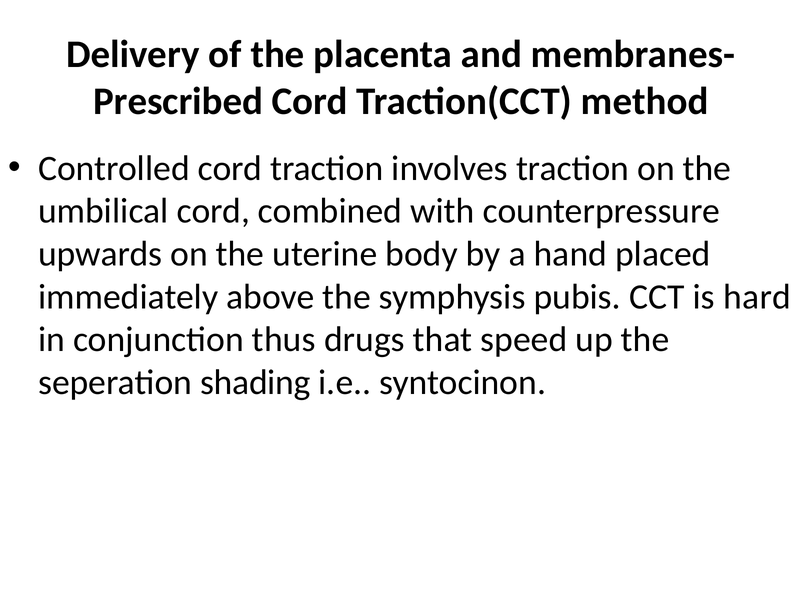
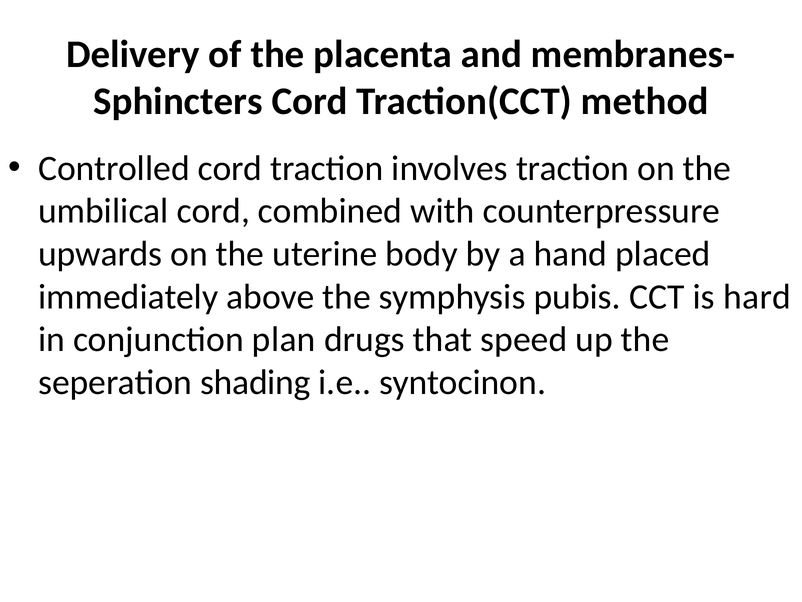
Prescribed: Prescribed -> Sphincters (178, 101)
thus: thus -> plan (284, 339)
